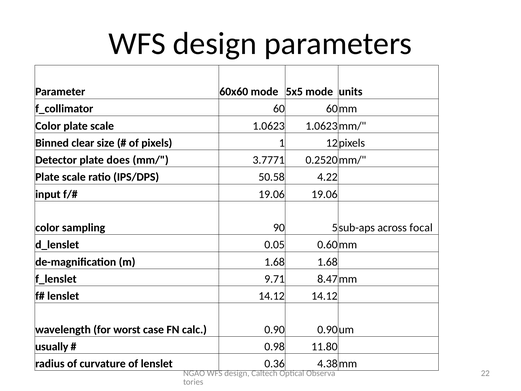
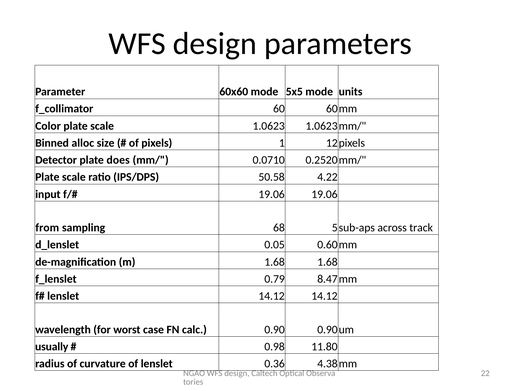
clear: clear -> alloc (83, 143)
3.7771: 3.7771 -> 0.0710 (269, 160)
color: color -> from (47, 228)
90: 90 -> 68 (279, 228)
focal: focal -> track (421, 228)
9.71: 9.71 -> 0.79 (275, 279)
